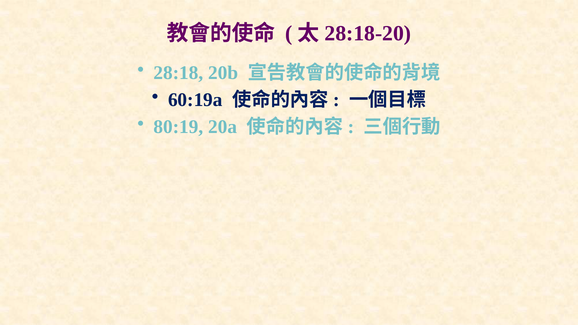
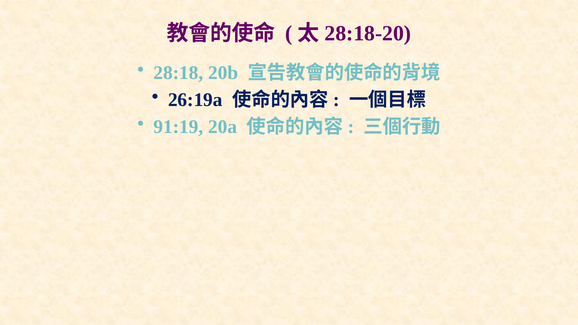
60:19a: 60:19a -> 26:19a (195, 100)
80:19: 80:19 -> 91:19 (178, 127)
